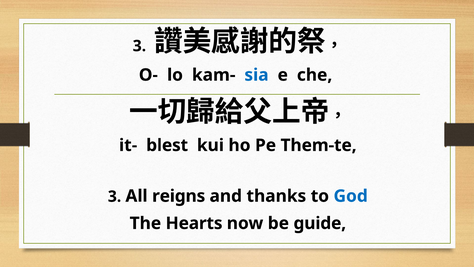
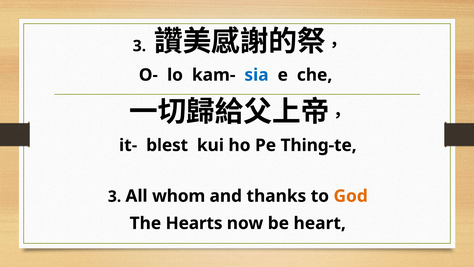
Them-te: Them-te -> Thing-te (319, 145)
reigns: reigns -> whom (179, 196)
God colour: blue -> orange (351, 196)
guide: guide -> heart (320, 223)
